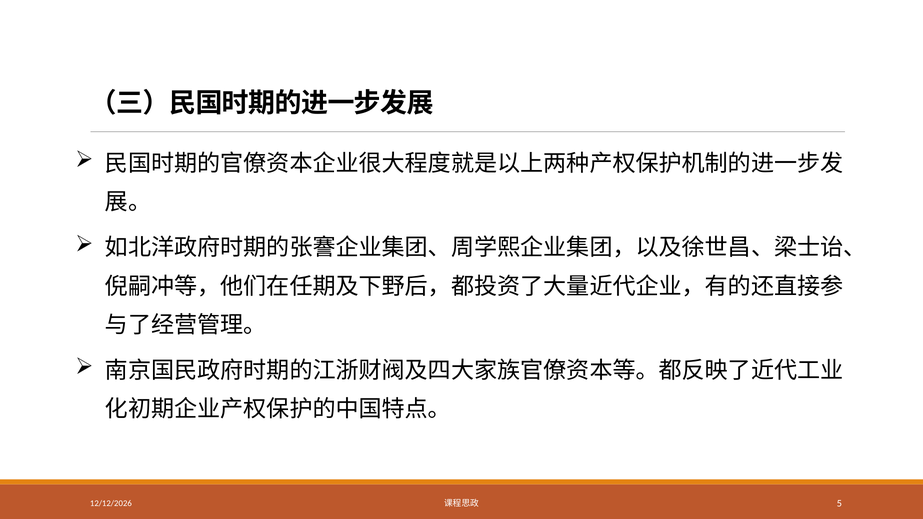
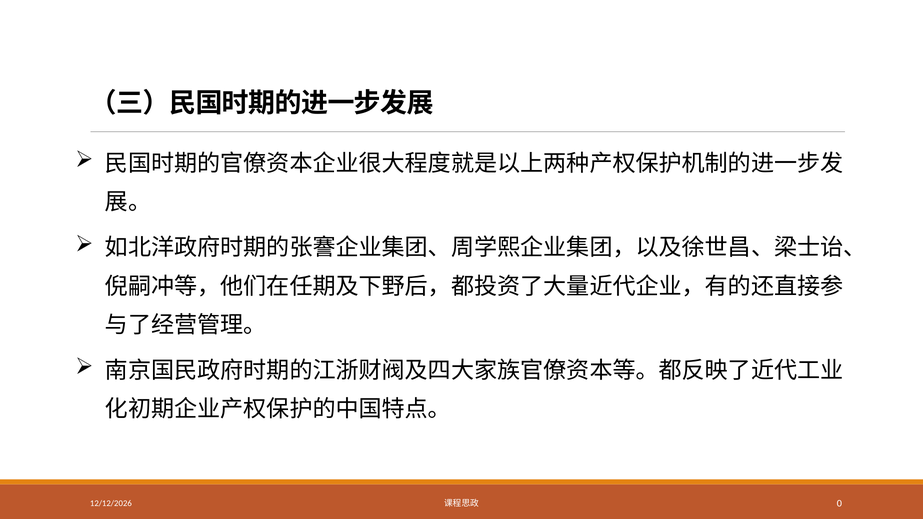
5: 5 -> 0 (839, 503)
